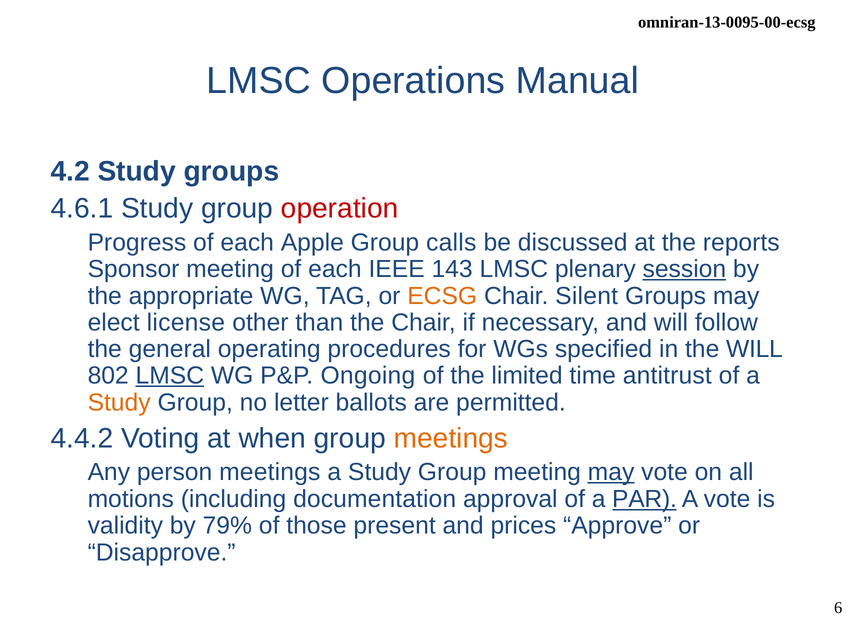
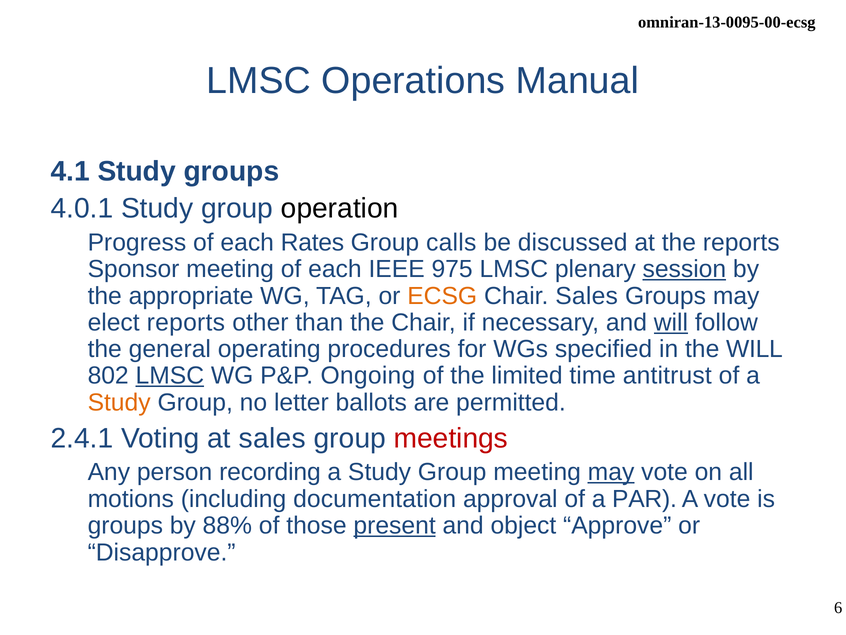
4.2: 4.2 -> 4.1 (70, 171)
4.6.1: 4.6.1 -> 4.0.1 (82, 208)
operation colour: red -> black (340, 208)
Apple: Apple -> Rates (312, 242)
143: 143 -> 975 (452, 269)
Chair Silent: Silent -> Sales (587, 296)
elect license: license -> reports (186, 322)
will underline: none -> present (671, 322)
4.4.2: 4.4.2 -> 2.4.1 (82, 438)
at when: when -> sales (272, 438)
meetings colour: orange -> red (451, 438)
person meetings: meetings -> recording (270, 472)
PAR underline: present -> none (644, 499)
validity: validity -> groups (125, 525)
79%: 79% -> 88% (227, 525)
present underline: none -> present (395, 525)
prices: prices -> object (523, 525)
